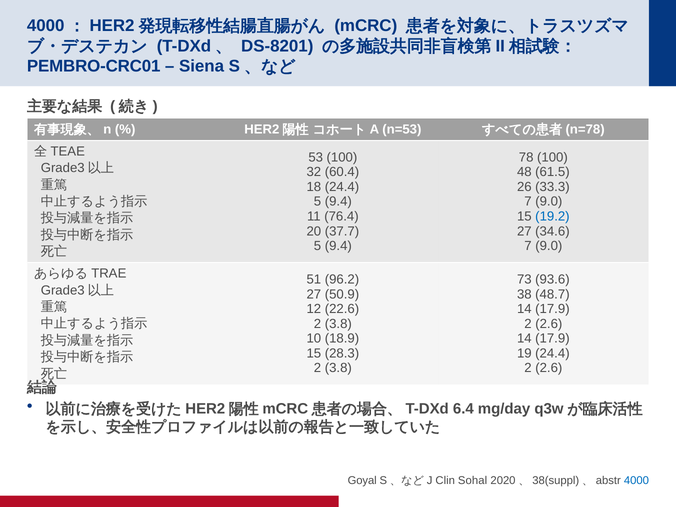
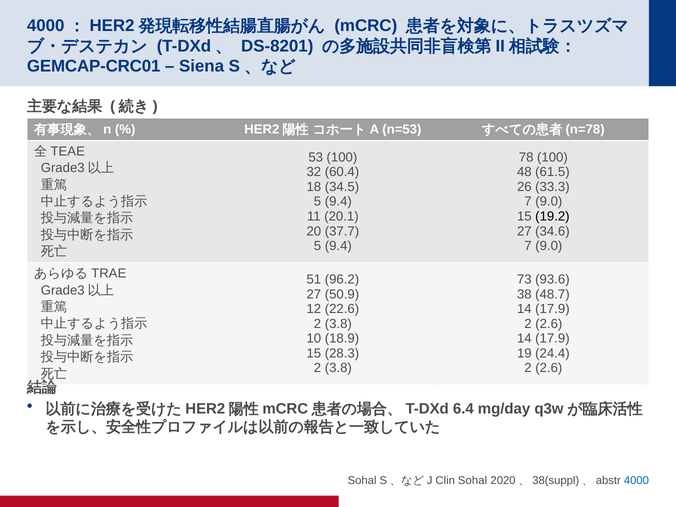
PEMBRO-CRC01: PEMBRO-CRC01 -> GEMCAP-CRC01 (94, 66)
18 24.4: 24.4 -> 34.5 (342, 187)
76.4: 76.4 -> 20.1 (341, 216)
19.2 colour: blue -> black (552, 216)
Goyal: Goyal -> Sohal (362, 481)
